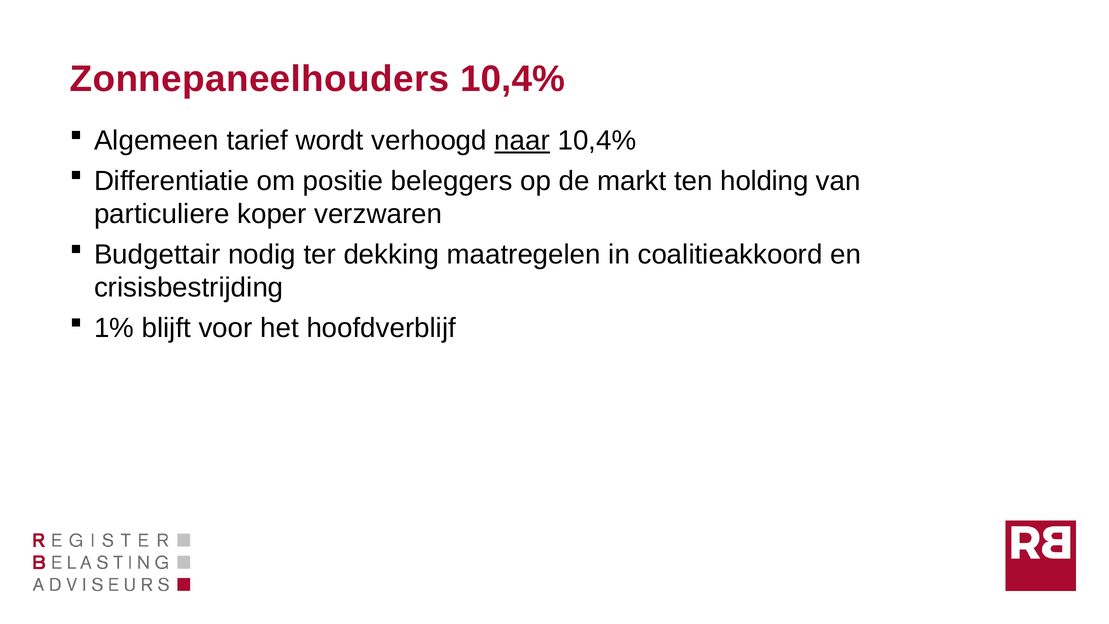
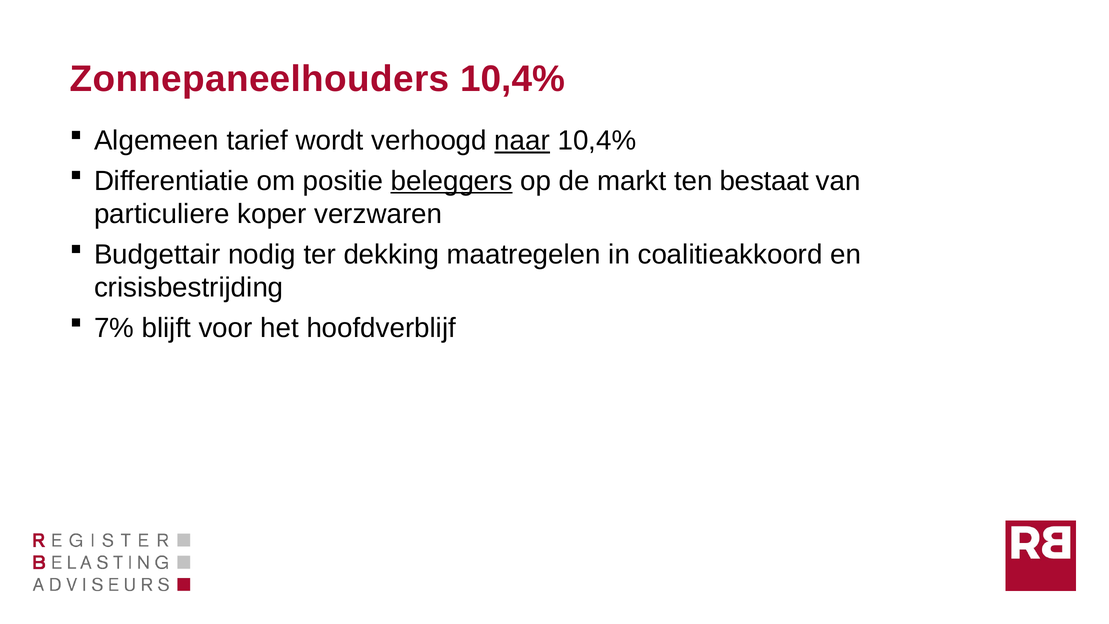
beleggers underline: none -> present (452, 181)
holding: holding -> bestaat (764, 181)
1%: 1% -> 7% (114, 328)
